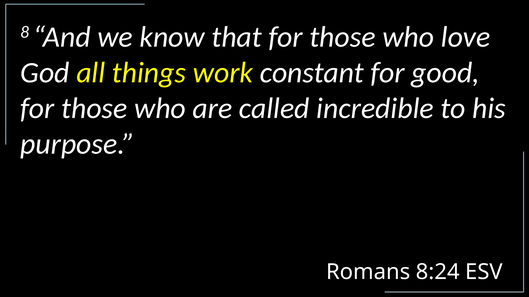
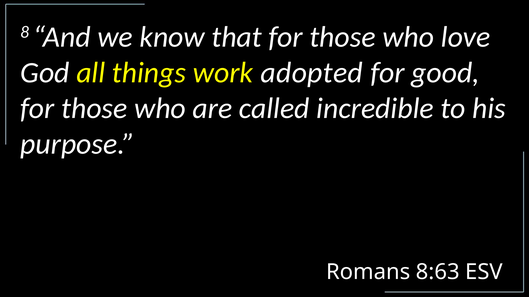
constant: constant -> adopted (312, 73)
8:24: 8:24 -> 8:63 (438, 273)
